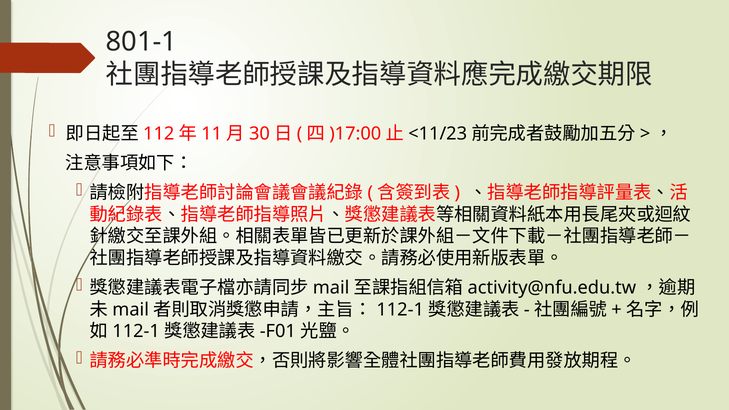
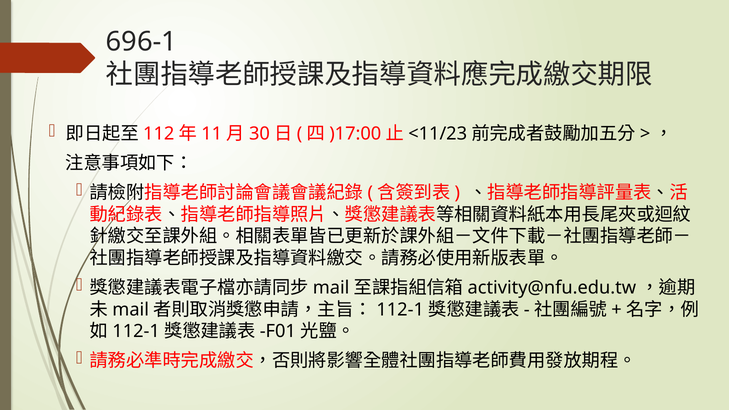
801-1: 801-1 -> 696-1 (141, 42)
